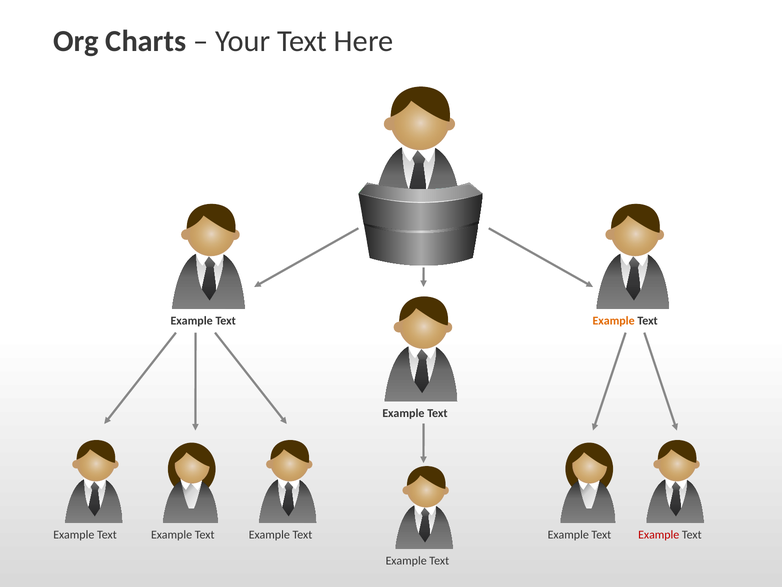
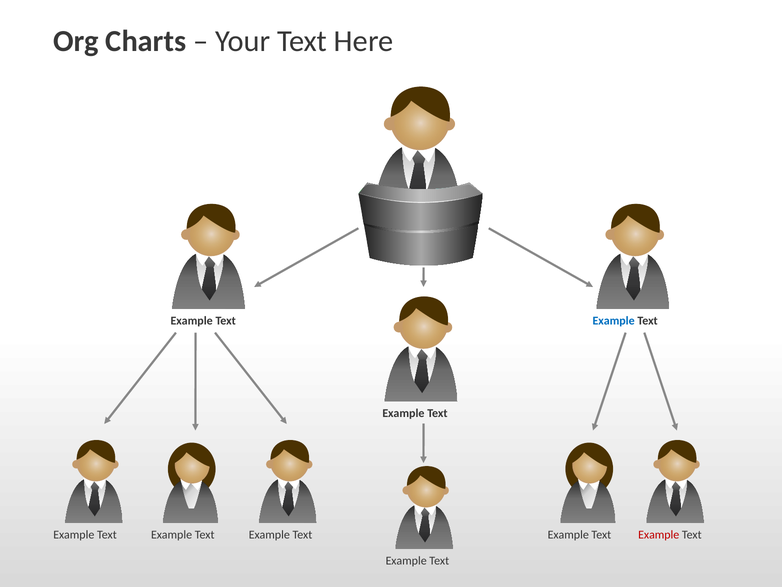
Example colour: orange -> blue (614, 321)
